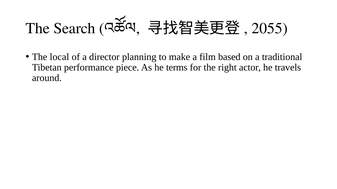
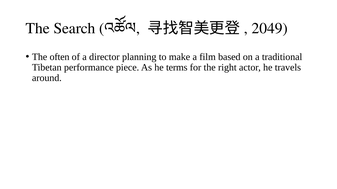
2055: 2055 -> 2049 (270, 28)
local: local -> often (60, 57)
